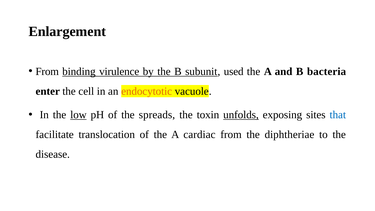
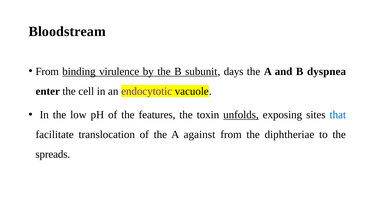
Enlargement: Enlargement -> Bloodstream (67, 32)
used: used -> days (234, 71)
bacteria: bacteria -> dyspnea (327, 71)
endocytotic colour: orange -> purple (147, 91)
low underline: present -> none (78, 115)
spreads: spreads -> features (157, 115)
cardiac: cardiac -> against (199, 134)
disease: disease -> spreads (53, 154)
